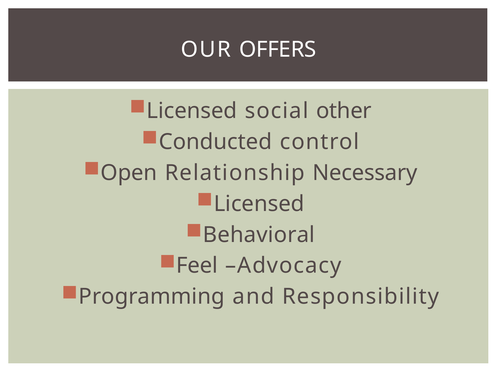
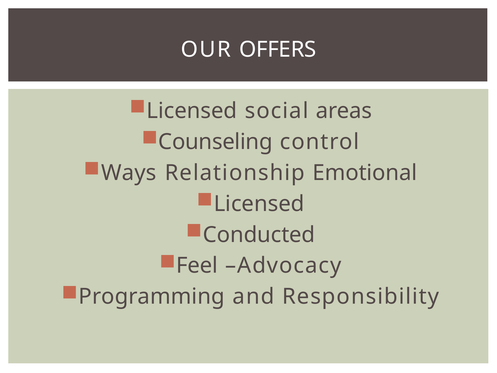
other: other -> areas (344, 111)
Conducted: Conducted -> Counseling (215, 142)
Open: Open -> Ways (129, 173)
Necessary: Necessary -> Emotional (365, 173)
Behavioral: Behavioral -> Conducted (259, 235)
